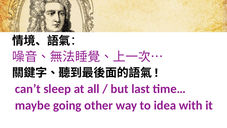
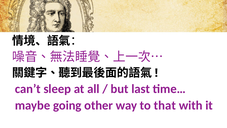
idea: idea -> that (165, 105)
